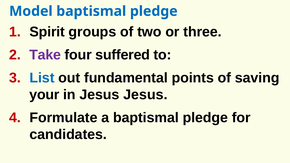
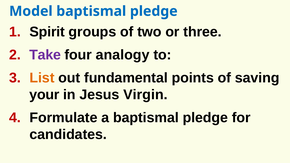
suffered: suffered -> analogy (123, 55)
List colour: blue -> orange (42, 78)
Jesus Jesus: Jesus -> Virgin (145, 95)
